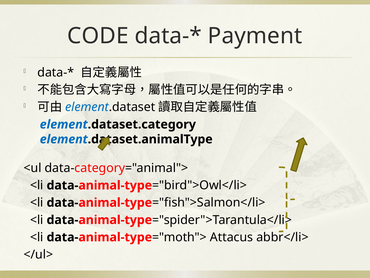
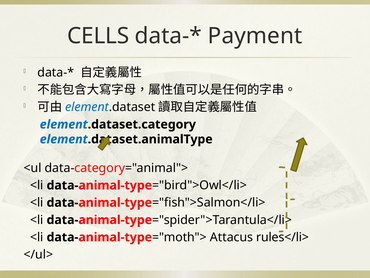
CODE: CODE -> CELLS (98, 36)
abbr</li>: abbr</li> -> rules</li> (283, 237)
